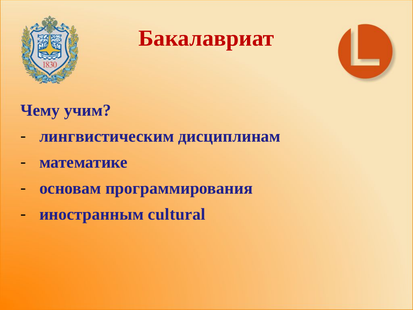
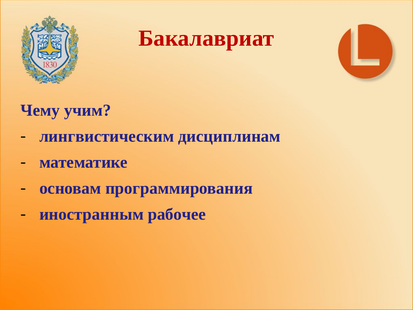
cultural: cultural -> рабочее (177, 214)
